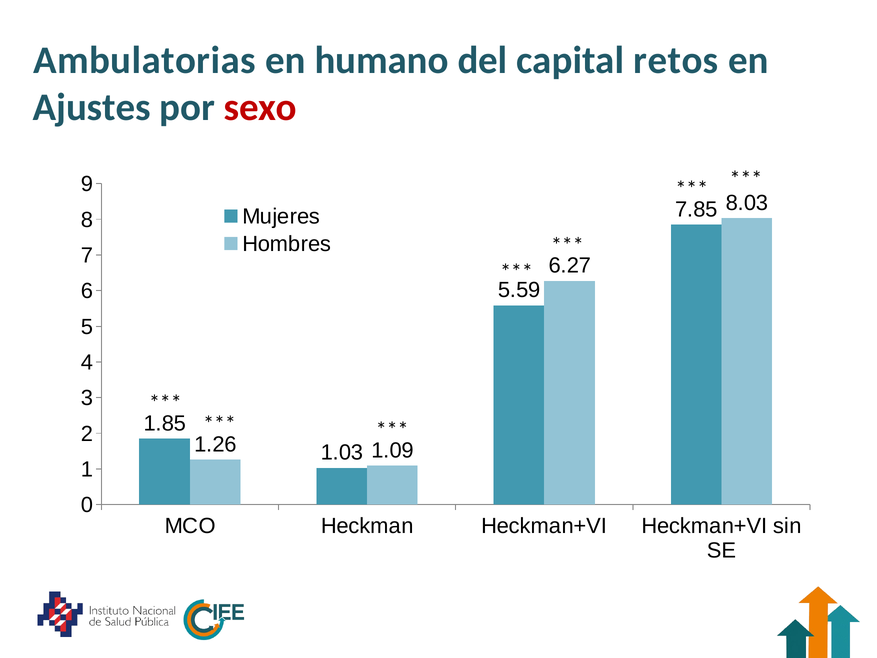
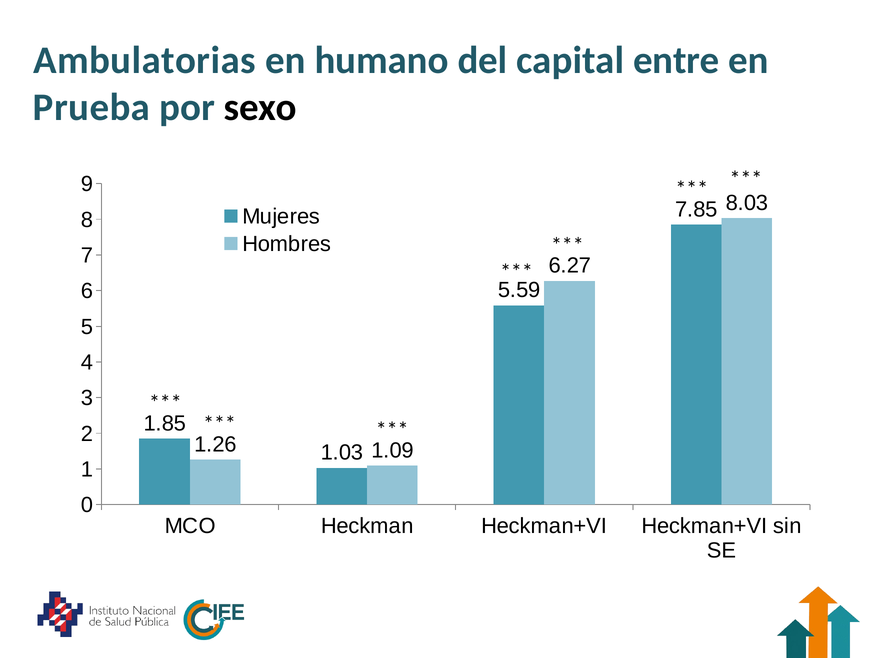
retos: retos -> entre (676, 60)
Ajustes: Ajustes -> Prueba (92, 107)
sexo colour: red -> black (260, 107)
